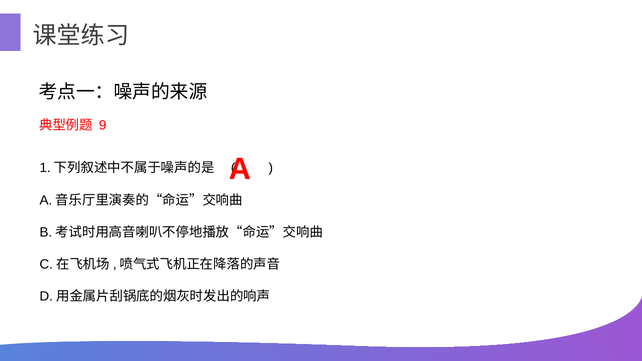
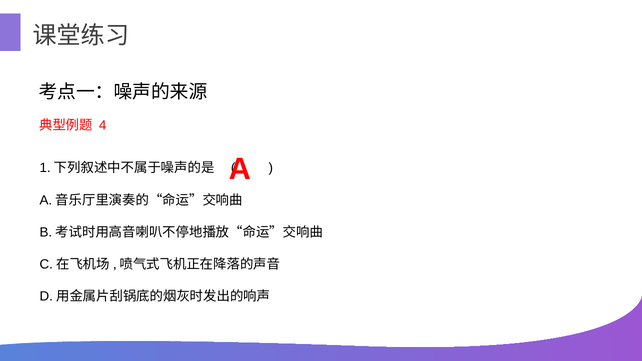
9: 9 -> 4 (103, 125)
